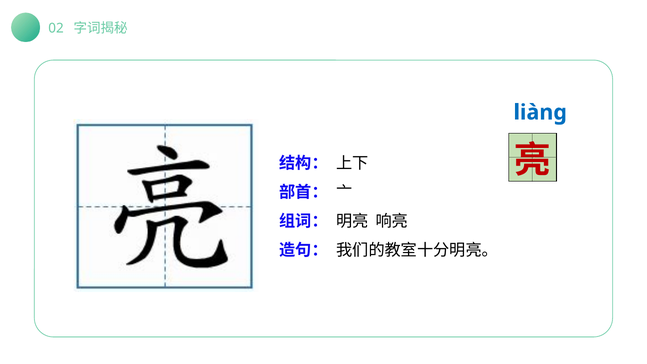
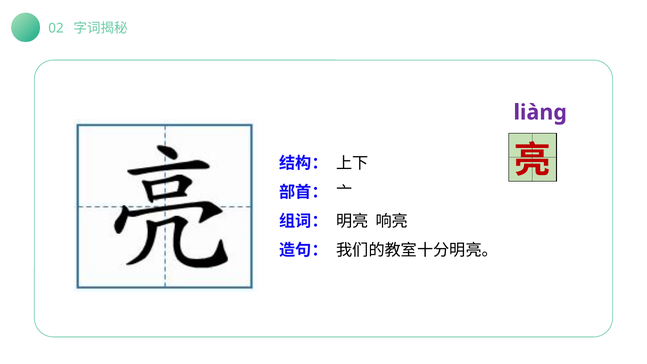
liàng colour: blue -> purple (540, 112)
